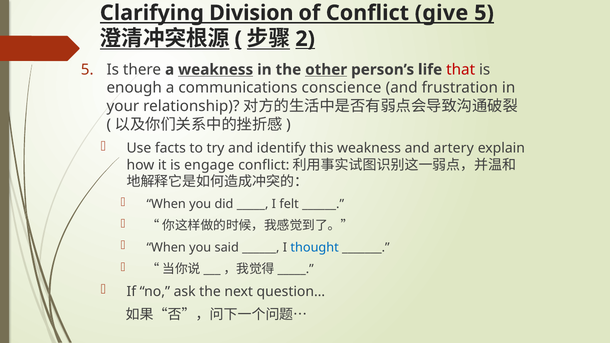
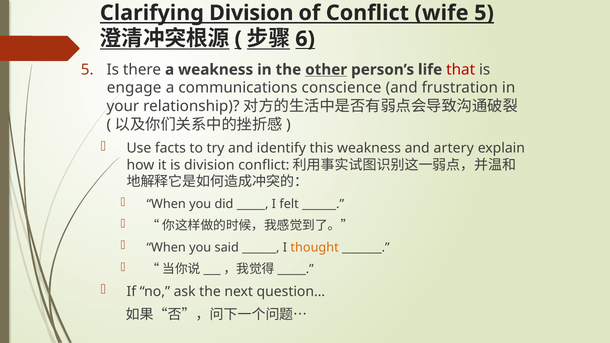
give: give -> wife (442, 13)
2: 2 -> 6 (305, 39)
weakness underline: present -> none (216, 70)
enough: enough -> engage (134, 88)
is engage: engage -> division (209, 165)
thought colour: blue -> orange (315, 247)
